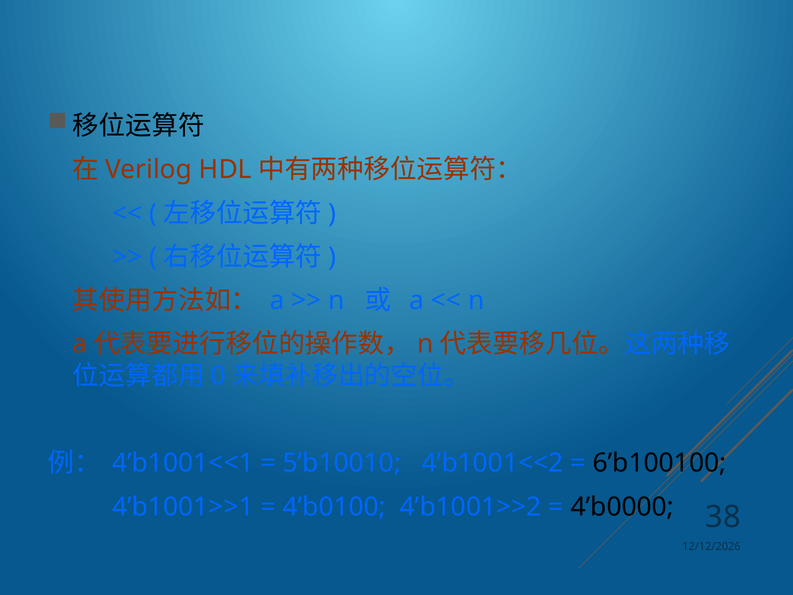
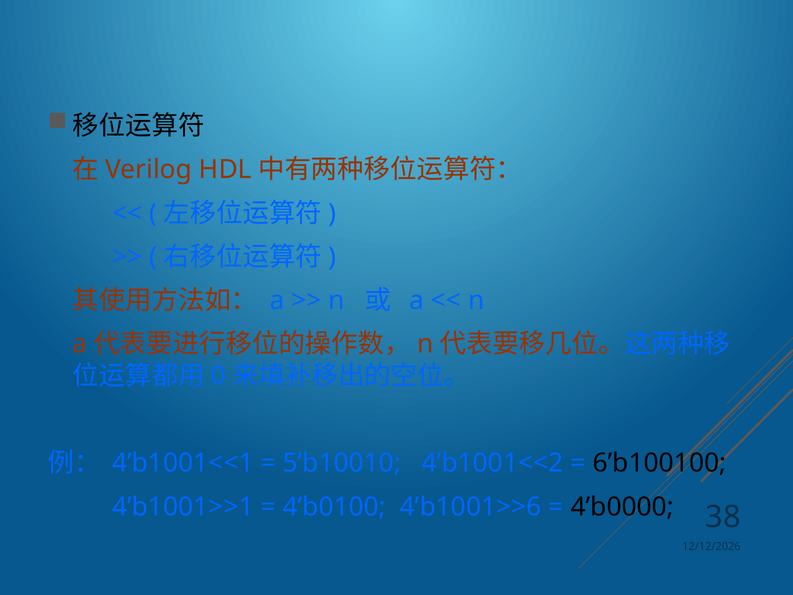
4’b1001>>2: 4’b1001>>2 -> 4’b1001>>6 (471, 507)
